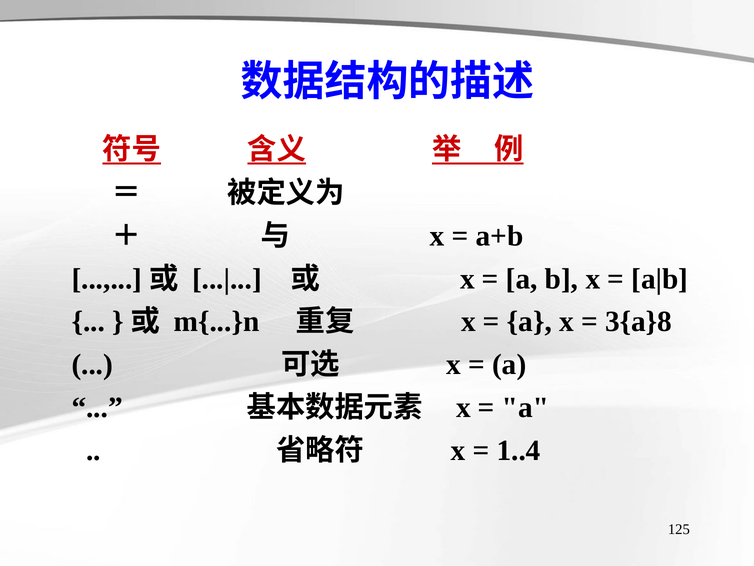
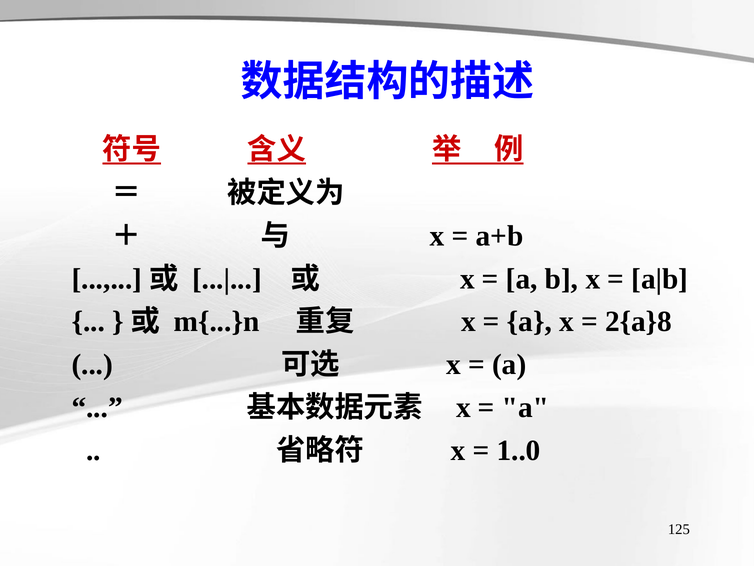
3{a}8: 3{a}8 -> 2{a}8 (639, 321)
1..4: 1..4 -> 1..0 (519, 450)
